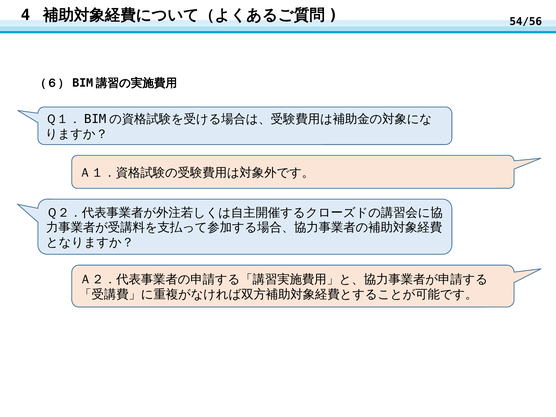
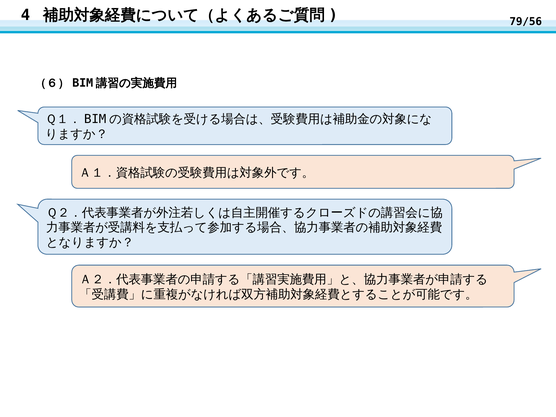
54/56: 54/56 -> 79/56 (526, 22)
